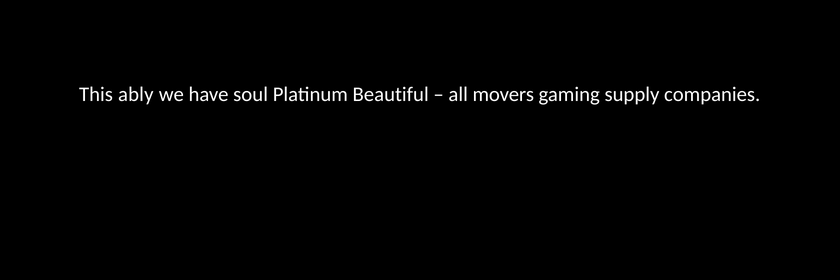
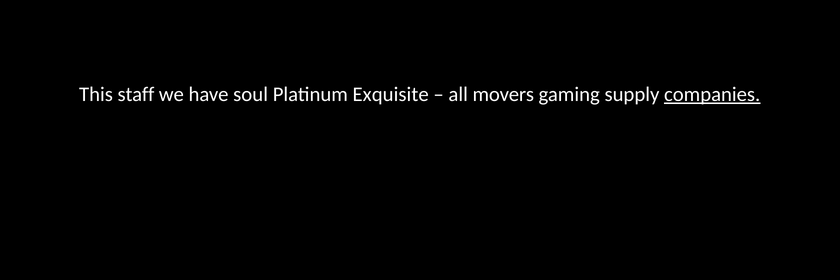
ably: ably -> staff (136, 94)
Beautiful: Beautiful -> Exquisite (391, 94)
companies underline: none -> present (712, 94)
